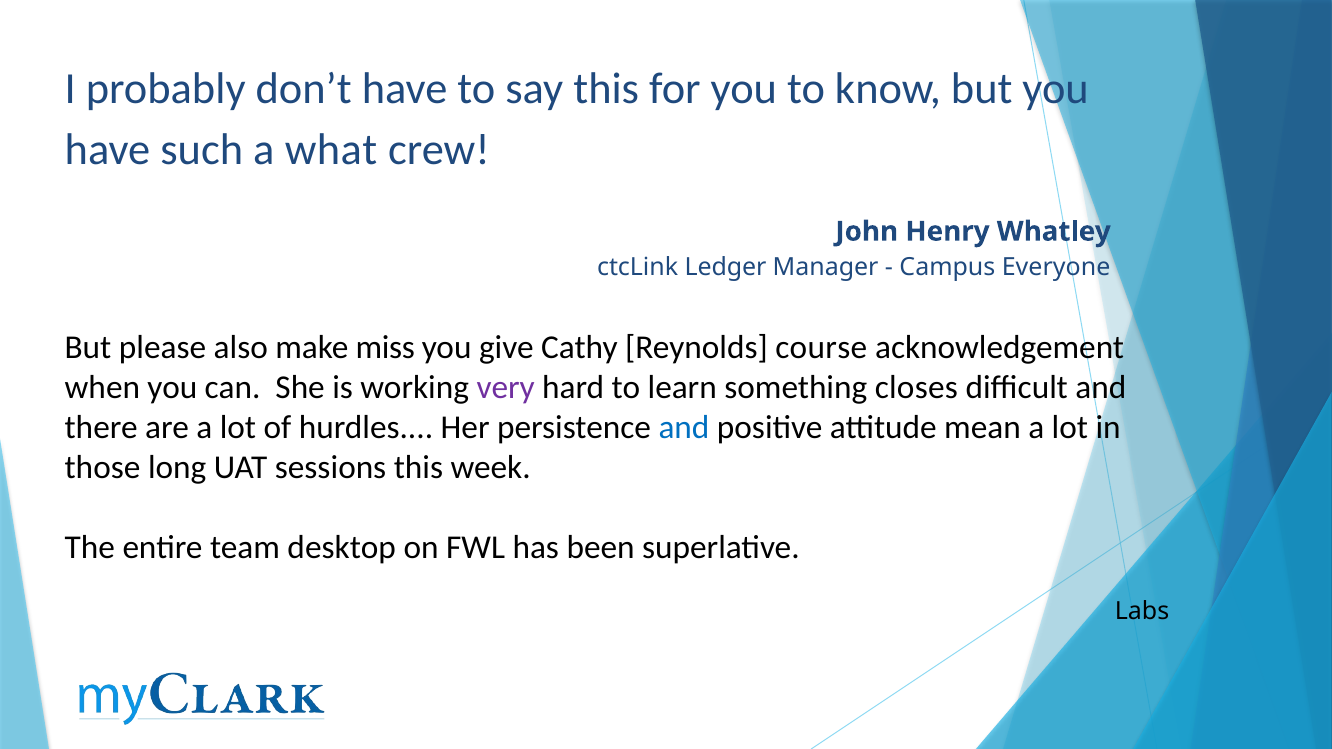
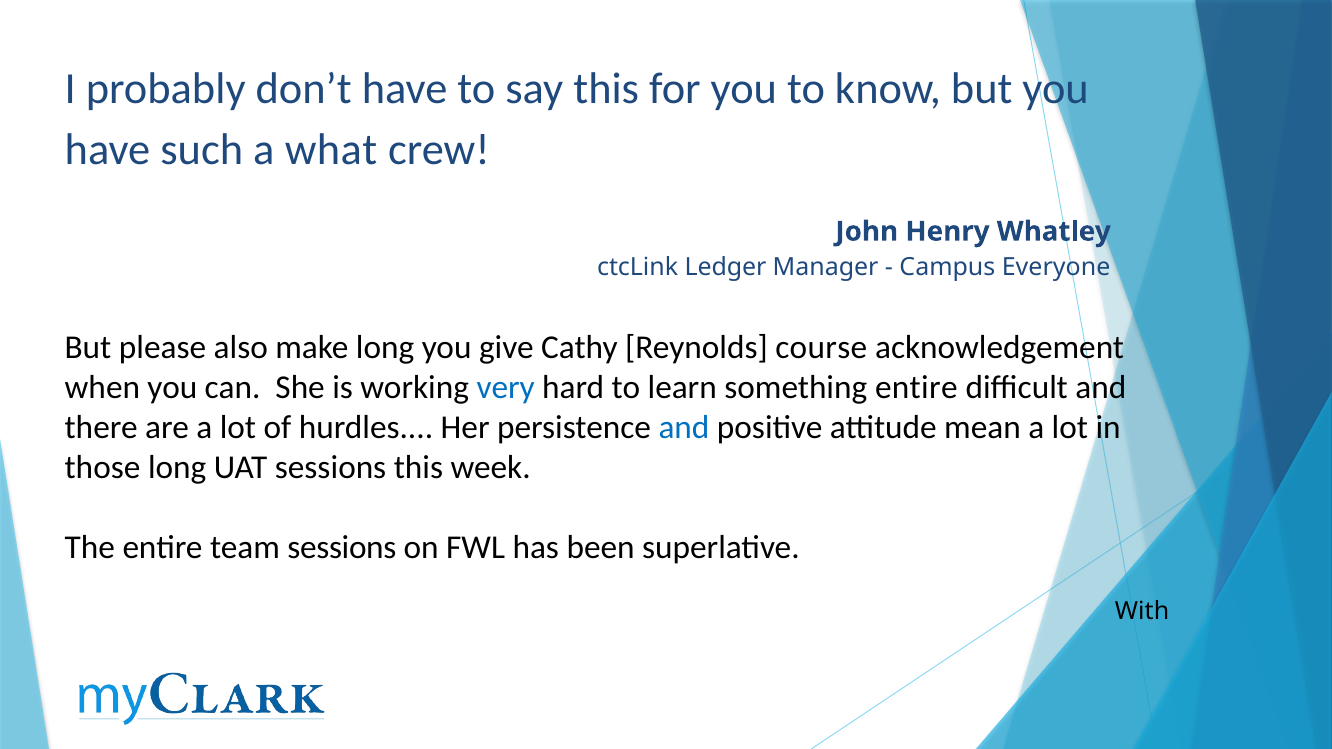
make miss: miss -> long (385, 348)
very colour: purple -> blue (506, 388)
something closes: closes -> entire (916, 388)
team desktop: desktop -> sessions (342, 548)
Labs: Labs -> With (1142, 612)
